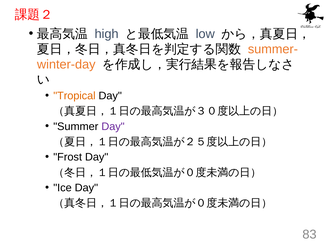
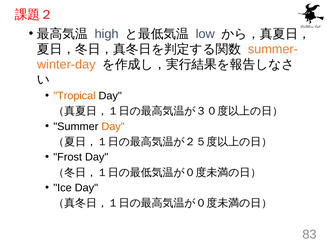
Day colour: purple -> orange (113, 127)
